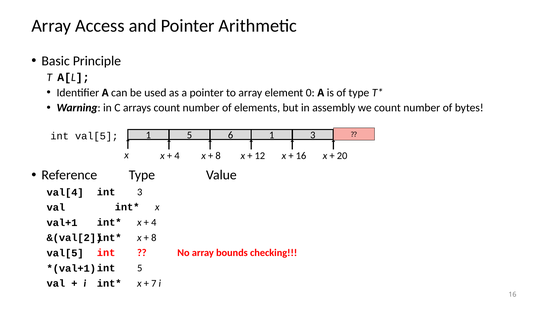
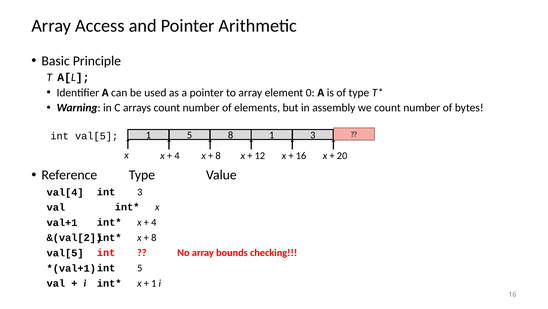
5 6: 6 -> 8 (231, 135)
7: 7 -> 1 (154, 283)
